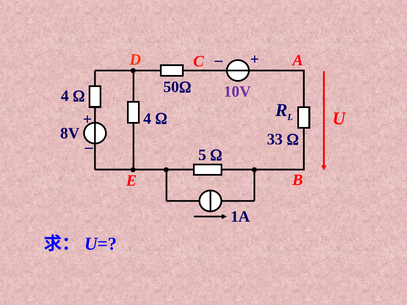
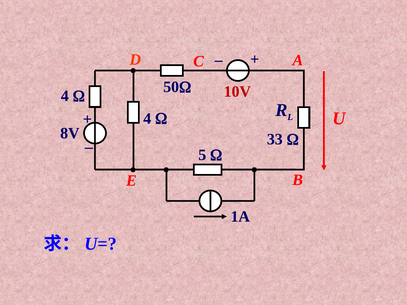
10V colour: purple -> red (237, 92)
